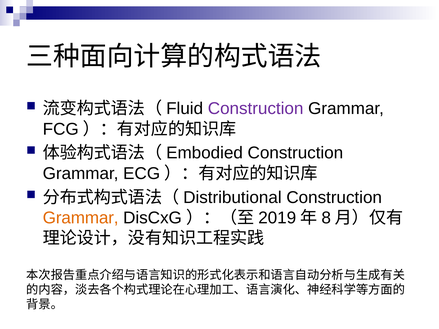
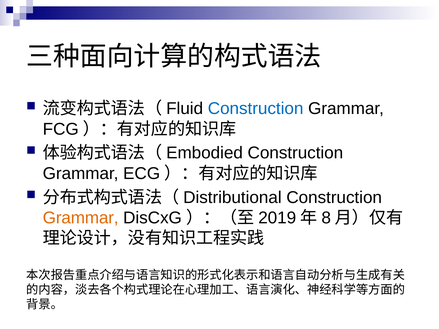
Construction colour: purple -> blue (256, 109)
